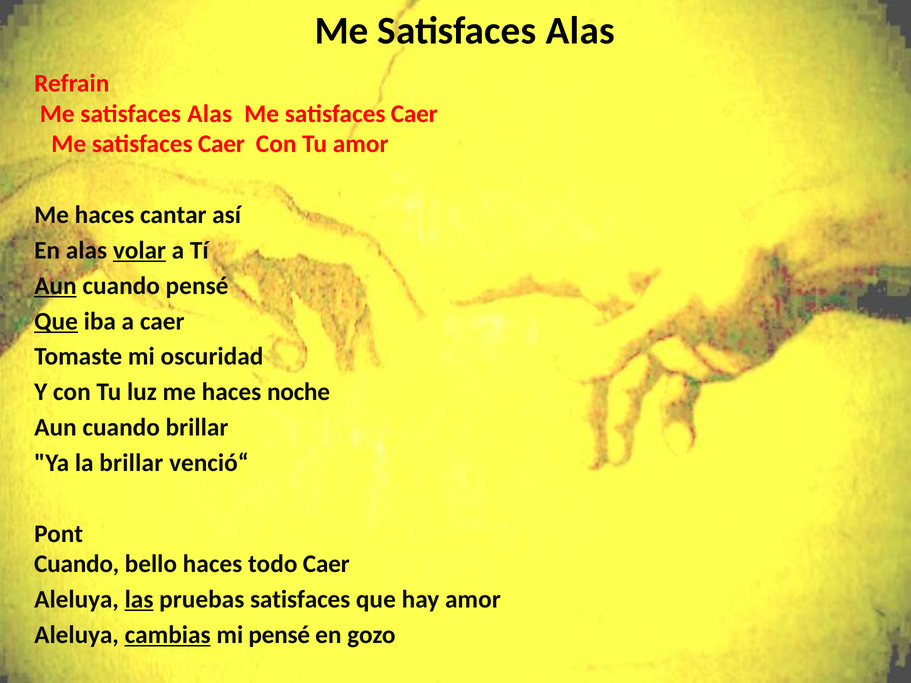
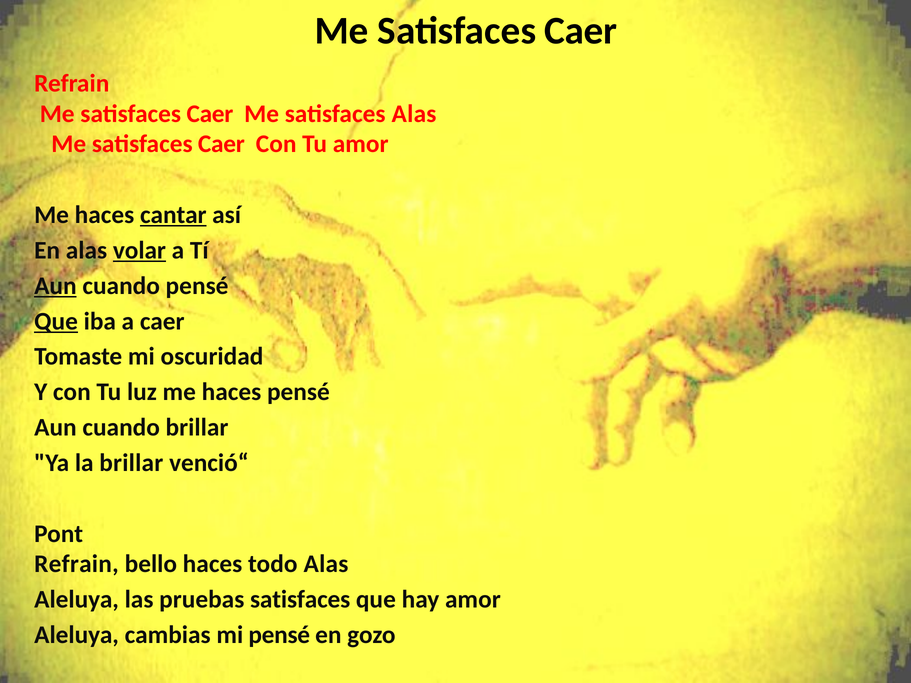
Alas: Alas -> Caer (581, 31)
Alas: Alas -> Caer (210, 114)
Caer: Caer -> Alas (414, 114)
cantar underline: none -> present (173, 215)
haces noche: noche -> pensé (298, 392)
Cuando: Cuando -> Refrain (76, 564)
todo Caer: Caer -> Alas (326, 564)
las underline: present -> none (139, 600)
cambias underline: present -> none (168, 635)
